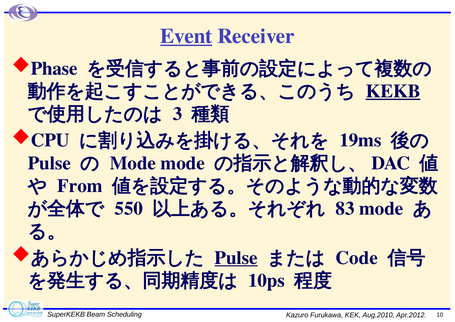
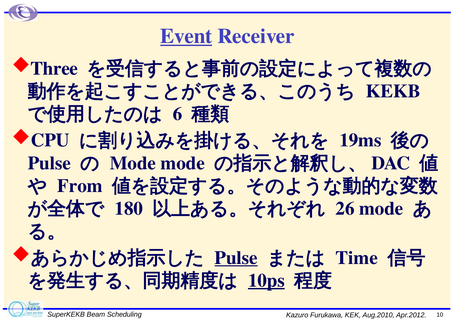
Phase: Phase -> Three (54, 68)
KEKB underline: present -> none (393, 91)
3: 3 -> 6 (177, 114)
550: 550 -> 180 (129, 208)
83: 83 -> 26 (345, 208)
Code: Code -> Time (357, 258)
10ps underline: none -> present (266, 280)
